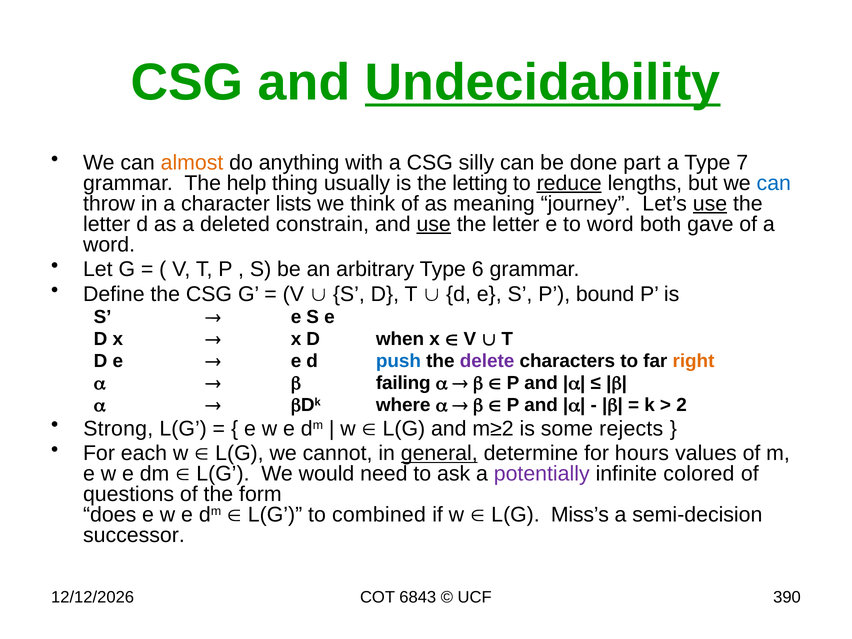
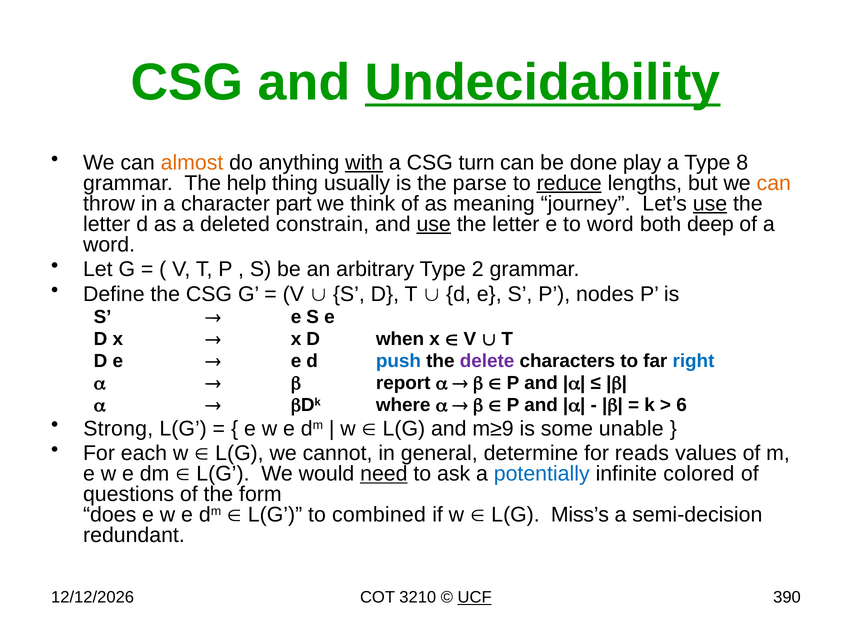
with underline: none -> present (364, 163)
silly: silly -> turn (477, 163)
part: part -> play (642, 163)
7: 7 -> 8 (742, 163)
letting: letting -> parse (480, 183)
can colour: blue -> orange (774, 183)
lists: lists -> part (294, 204)
gave: gave -> deep (710, 224)
6: 6 -> 2 (478, 269)
bound: bound -> nodes (605, 294)
right colour: orange -> blue (693, 361)
failing: failing -> report (403, 383)
2: 2 -> 6 (682, 405)
m≥2: m≥2 -> m≥9 (493, 429)
rejects: rejects -> unable (631, 429)
general underline: present -> none (439, 453)
hours: hours -> reads (642, 453)
need underline: none -> present (384, 474)
potentially colour: purple -> blue (542, 474)
successor: successor -> redundant (134, 535)
6843: 6843 -> 3210 (418, 597)
UCF underline: none -> present (475, 597)
